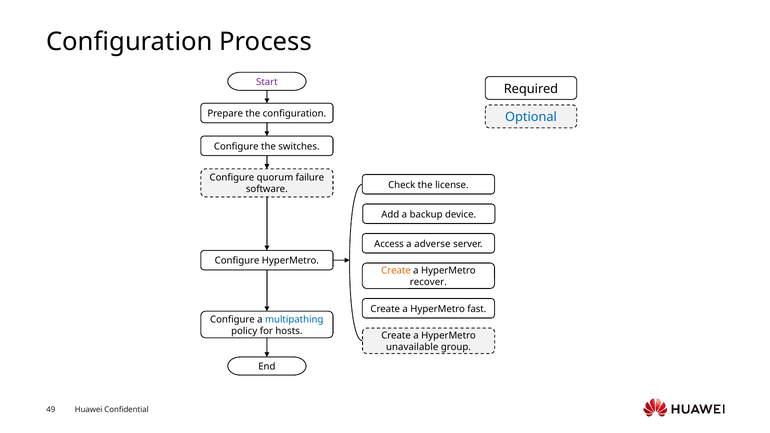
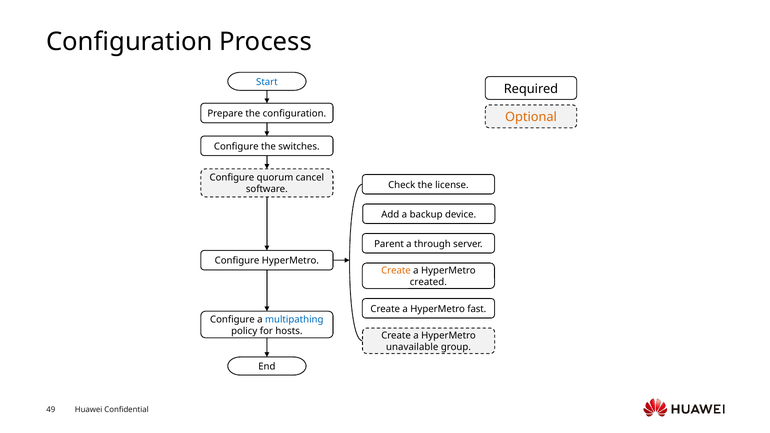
Start colour: purple -> blue (267, 82)
Optional colour: blue -> orange (531, 117)
failure: failure -> cancel (310, 178)
Access: Access -> Parent (389, 244)
adverse: adverse -> through (432, 244)
recover: recover -> created (428, 282)
